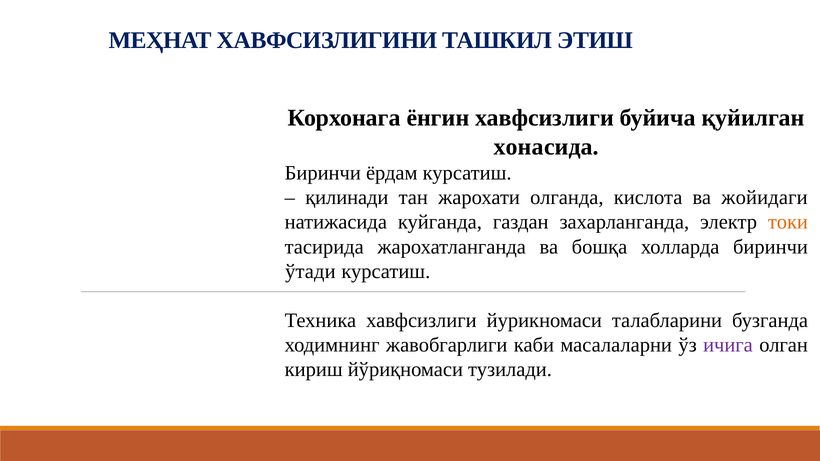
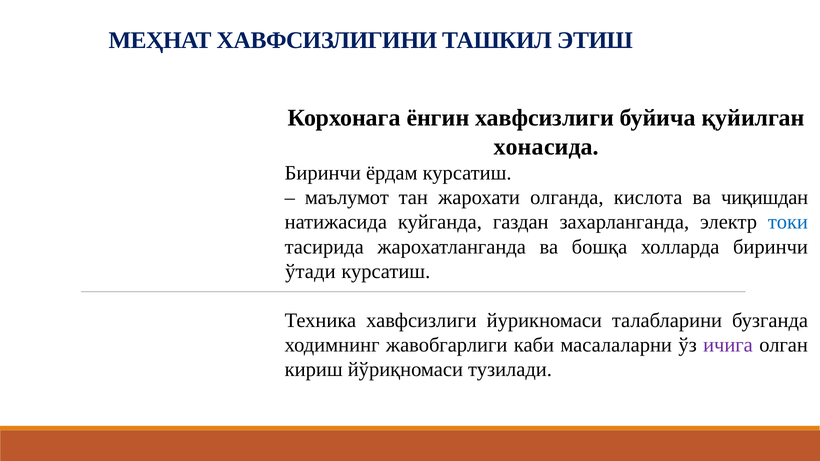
қилинади: қилинади -> маълумот (347, 198)
жойидаги: жойидаги -> чиқишдан (765, 198)
токи colour: orange -> blue (788, 222)
